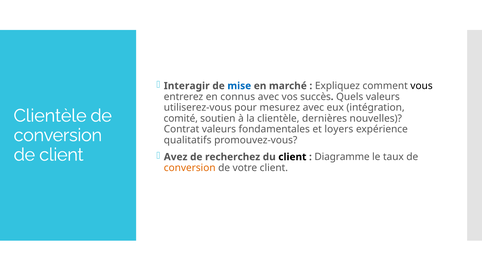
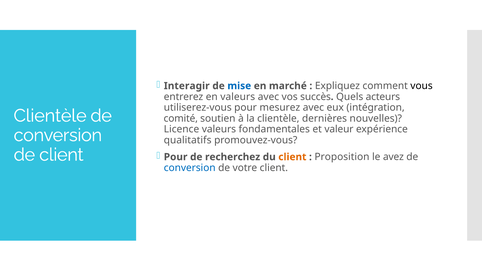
en connus: connus -> valeurs (238, 97)
Quels valeurs: valeurs -> acteurs (383, 97)
Contrat: Contrat -> Licence (182, 129)
loyers: loyers -> valeur (339, 129)
Avez: Avez -> Pour (176, 157)
client colour: black -> orange (292, 157)
Diagramme: Diagramme -> Proposition (342, 157)
taux: taux -> avez (393, 157)
conversion colour: orange -> blue (190, 168)
